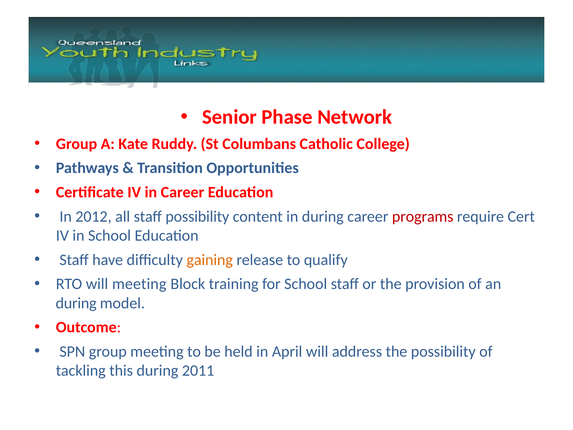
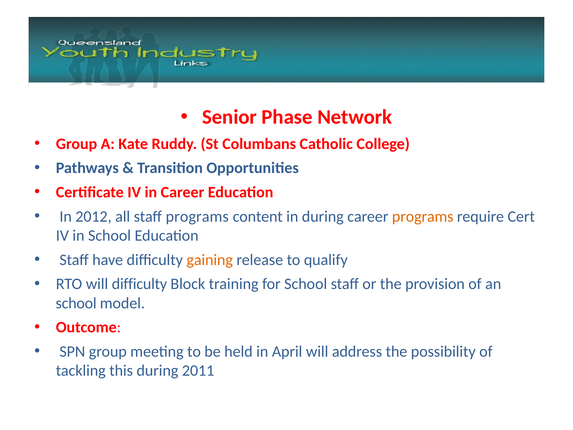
staff possibility: possibility -> programs (197, 216)
programs colour: red -> orange (423, 216)
will meeting: meeting -> difficulty (139, 284)
during: during -> school (76, 303)
